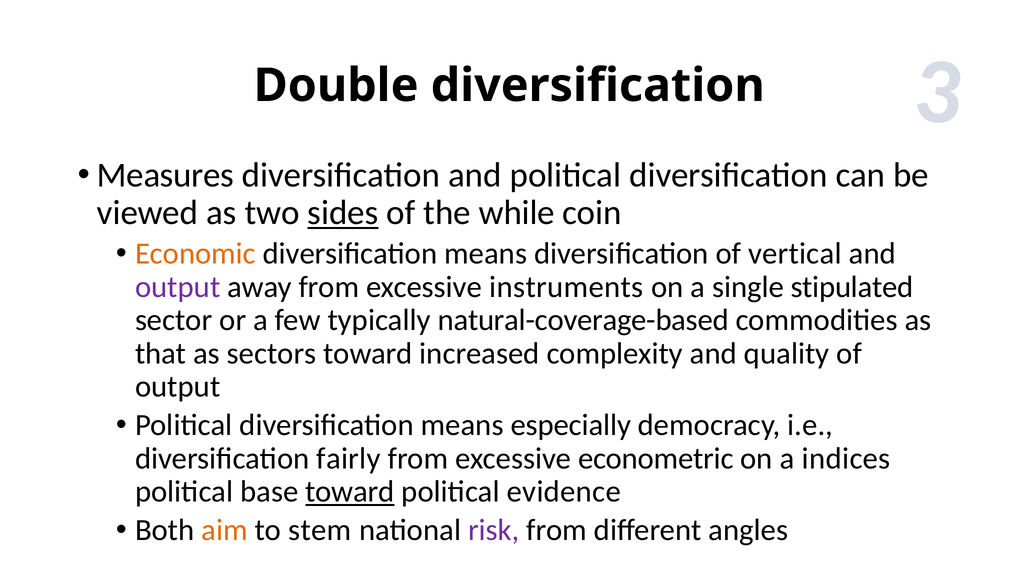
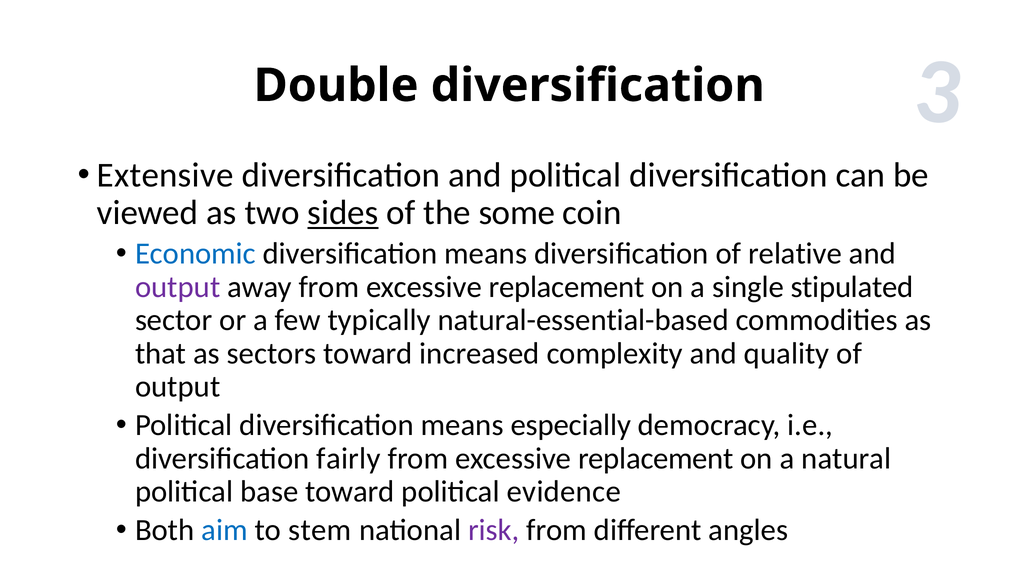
Measures: Measures -> Extensive (165, 175)
while: while -> some (517, 213)
Economic colour: orange -> blue (195, 254)
vertical: vertical -> relative (795, 254)
away from excessive instruments: instruments -> replacement (567, 287)
natural-coverage-based: natural-coverage-based -> natural-essential-based (583, 320)
econometric: econometric -> replacement (656, 459)
indices: indices -> natural (846, 459)
toward underline: present -> none (350, 492)
aim colour: orange -> blue (225, 530)
